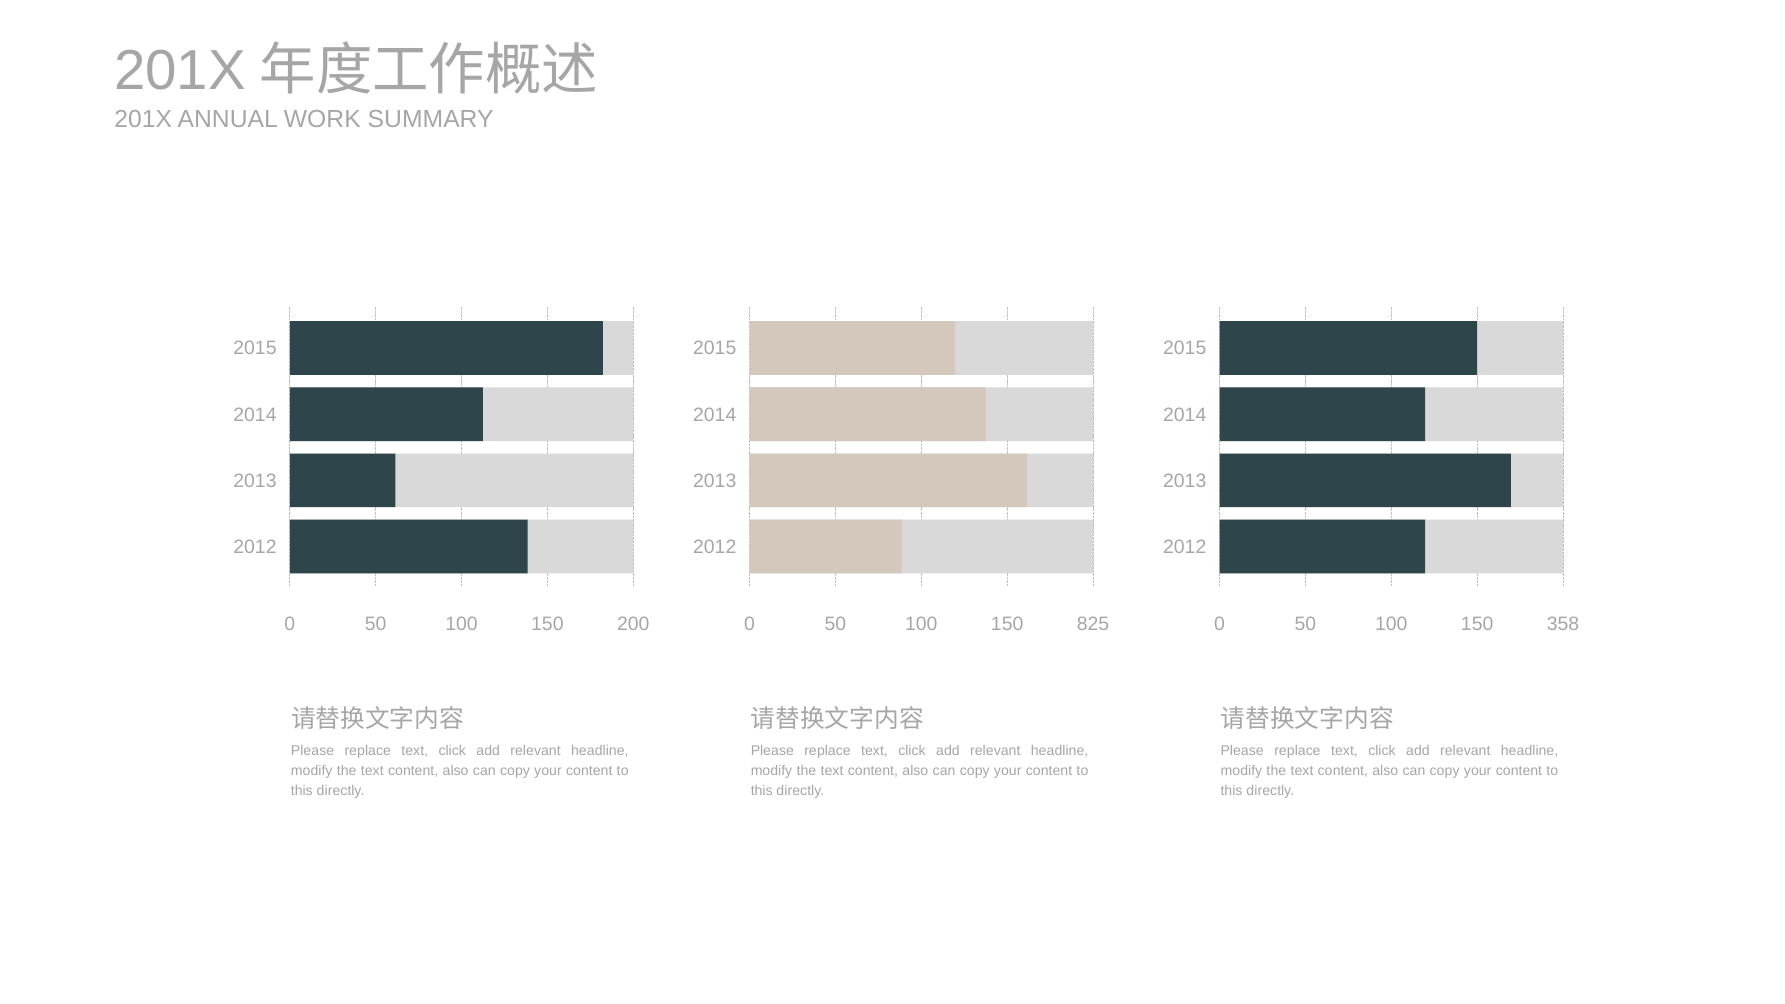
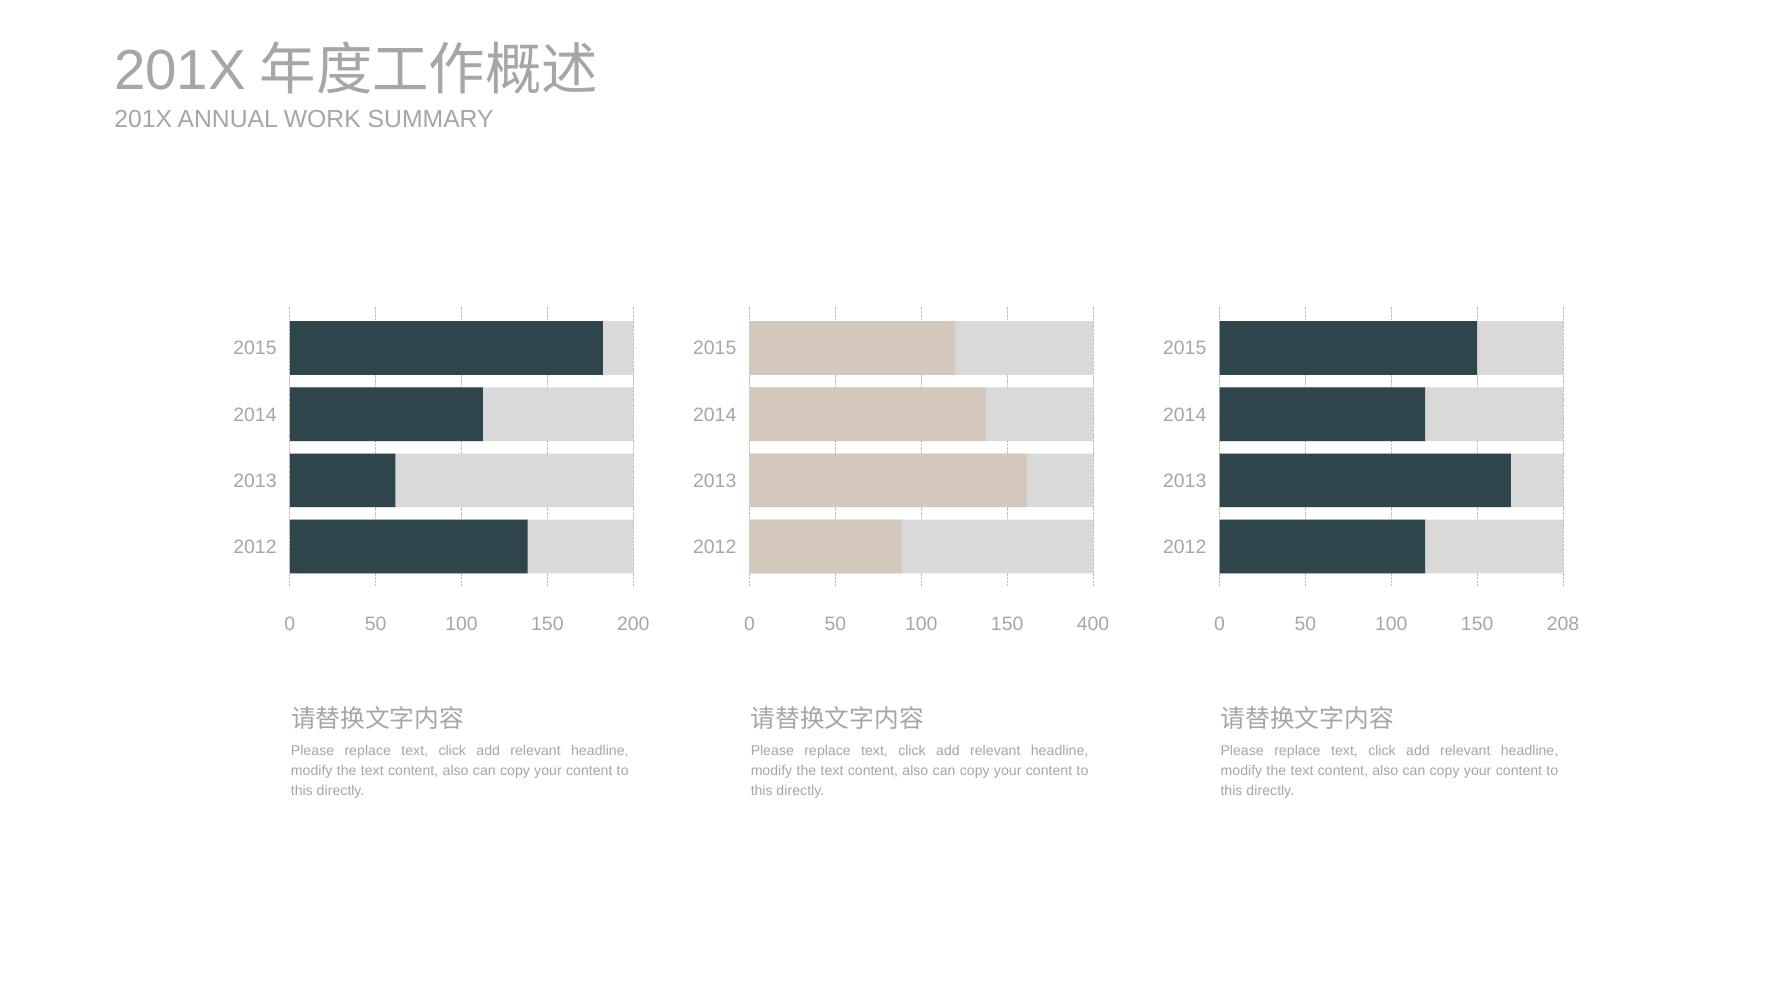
825: 825 -> 400 (1093, 624)
358: 358 -> 208 (1563, 624)
